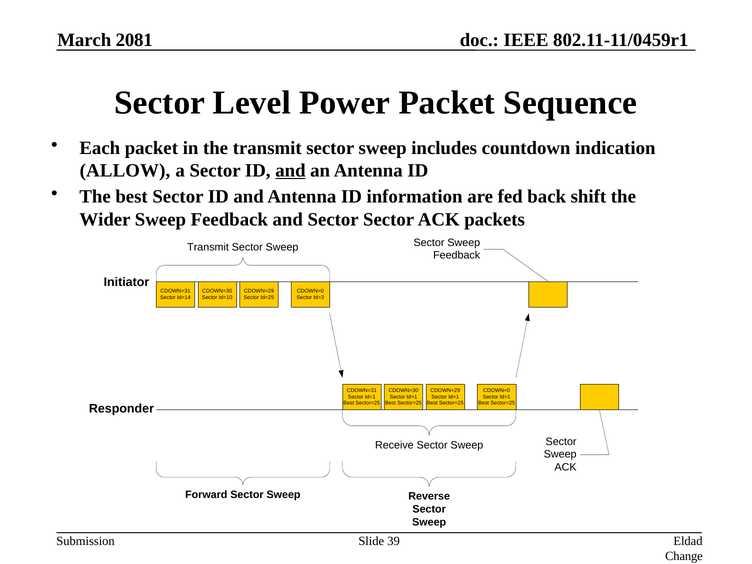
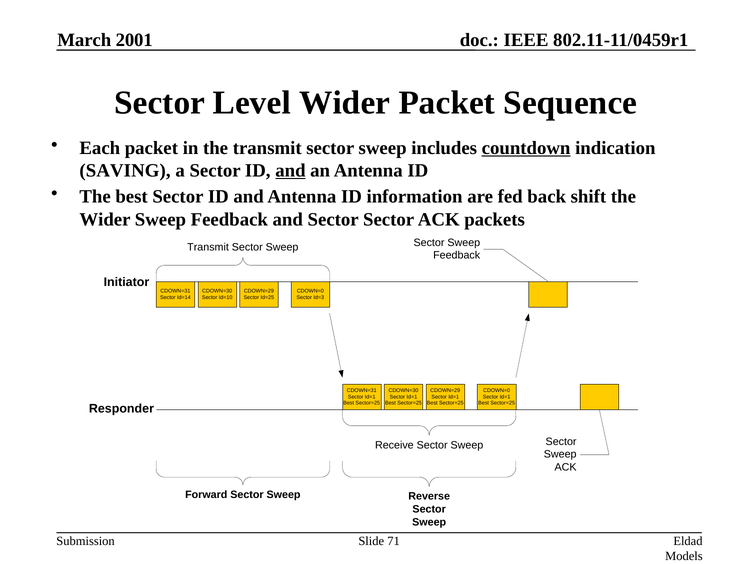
2081: 2081 -> 2001 (134, 40)
Level Power: Power -> Wider (345, 103)
countdown underline: none -> present (526, 148)
ALLOW: ALLOW -> SAVING (125, 170)
39: 39 -> 71 (394, 541)
Change: Change -> Models (684, 556)
